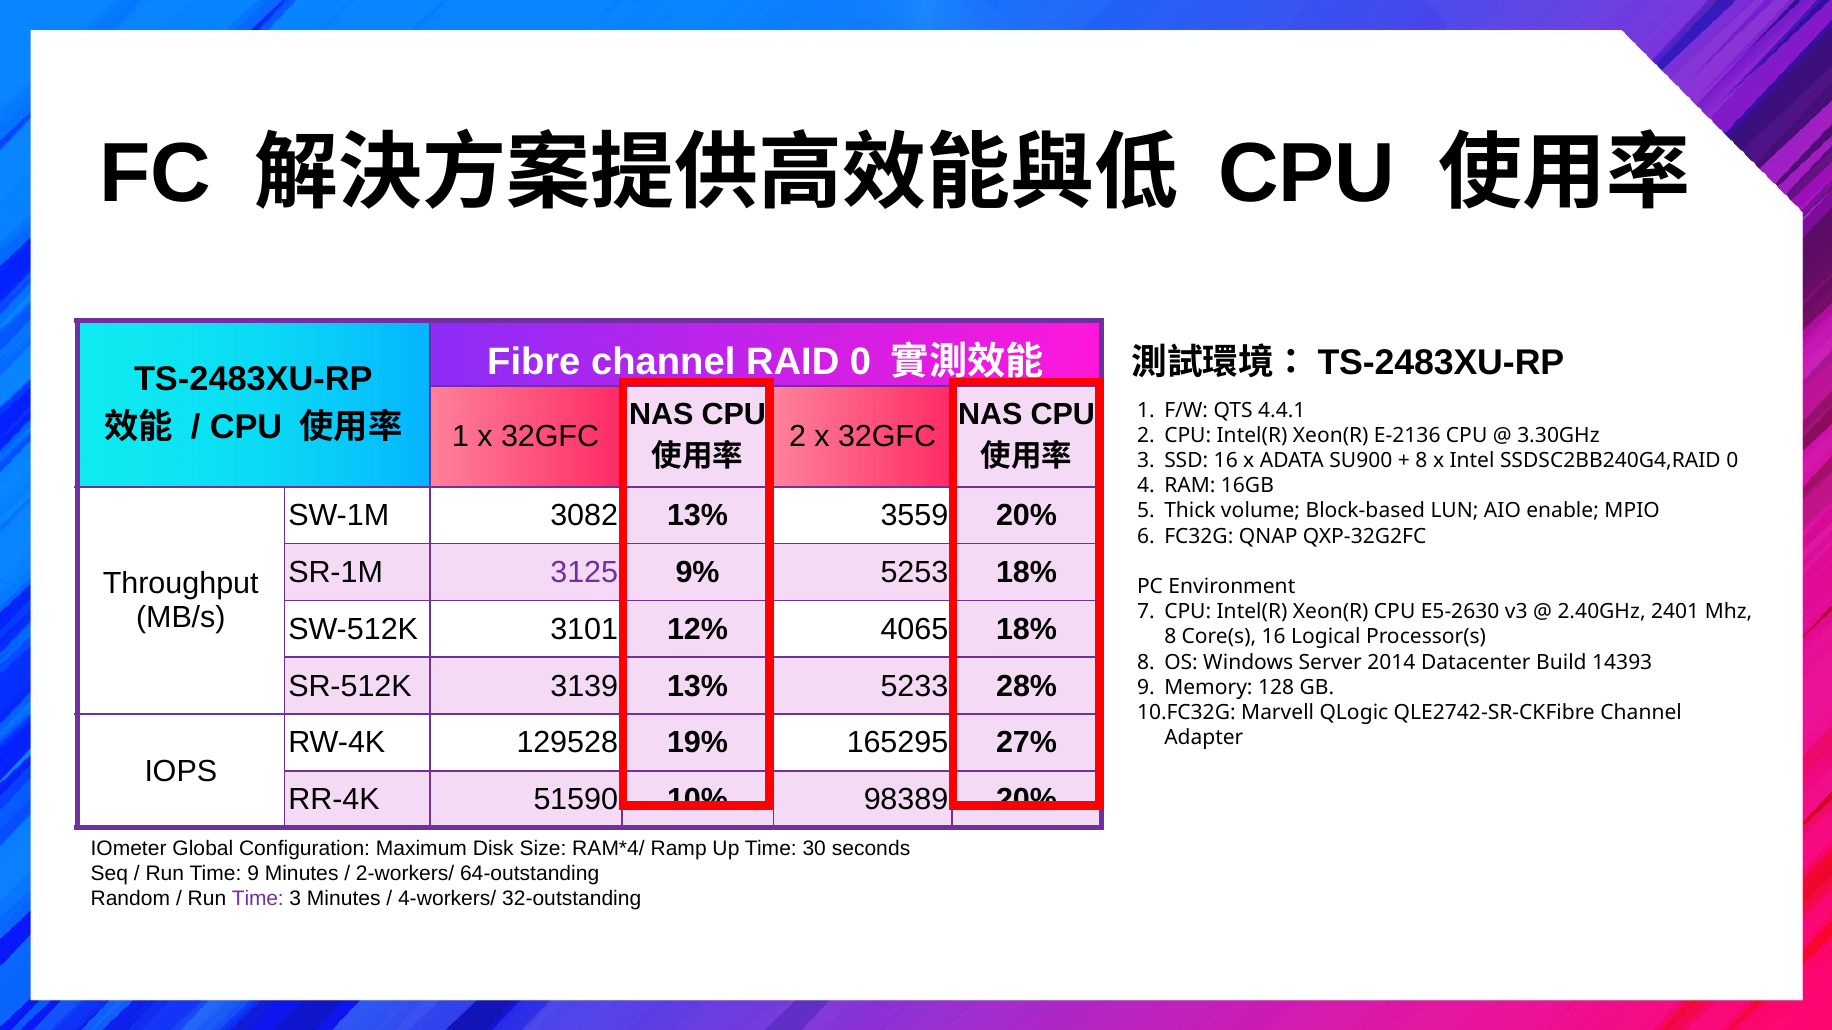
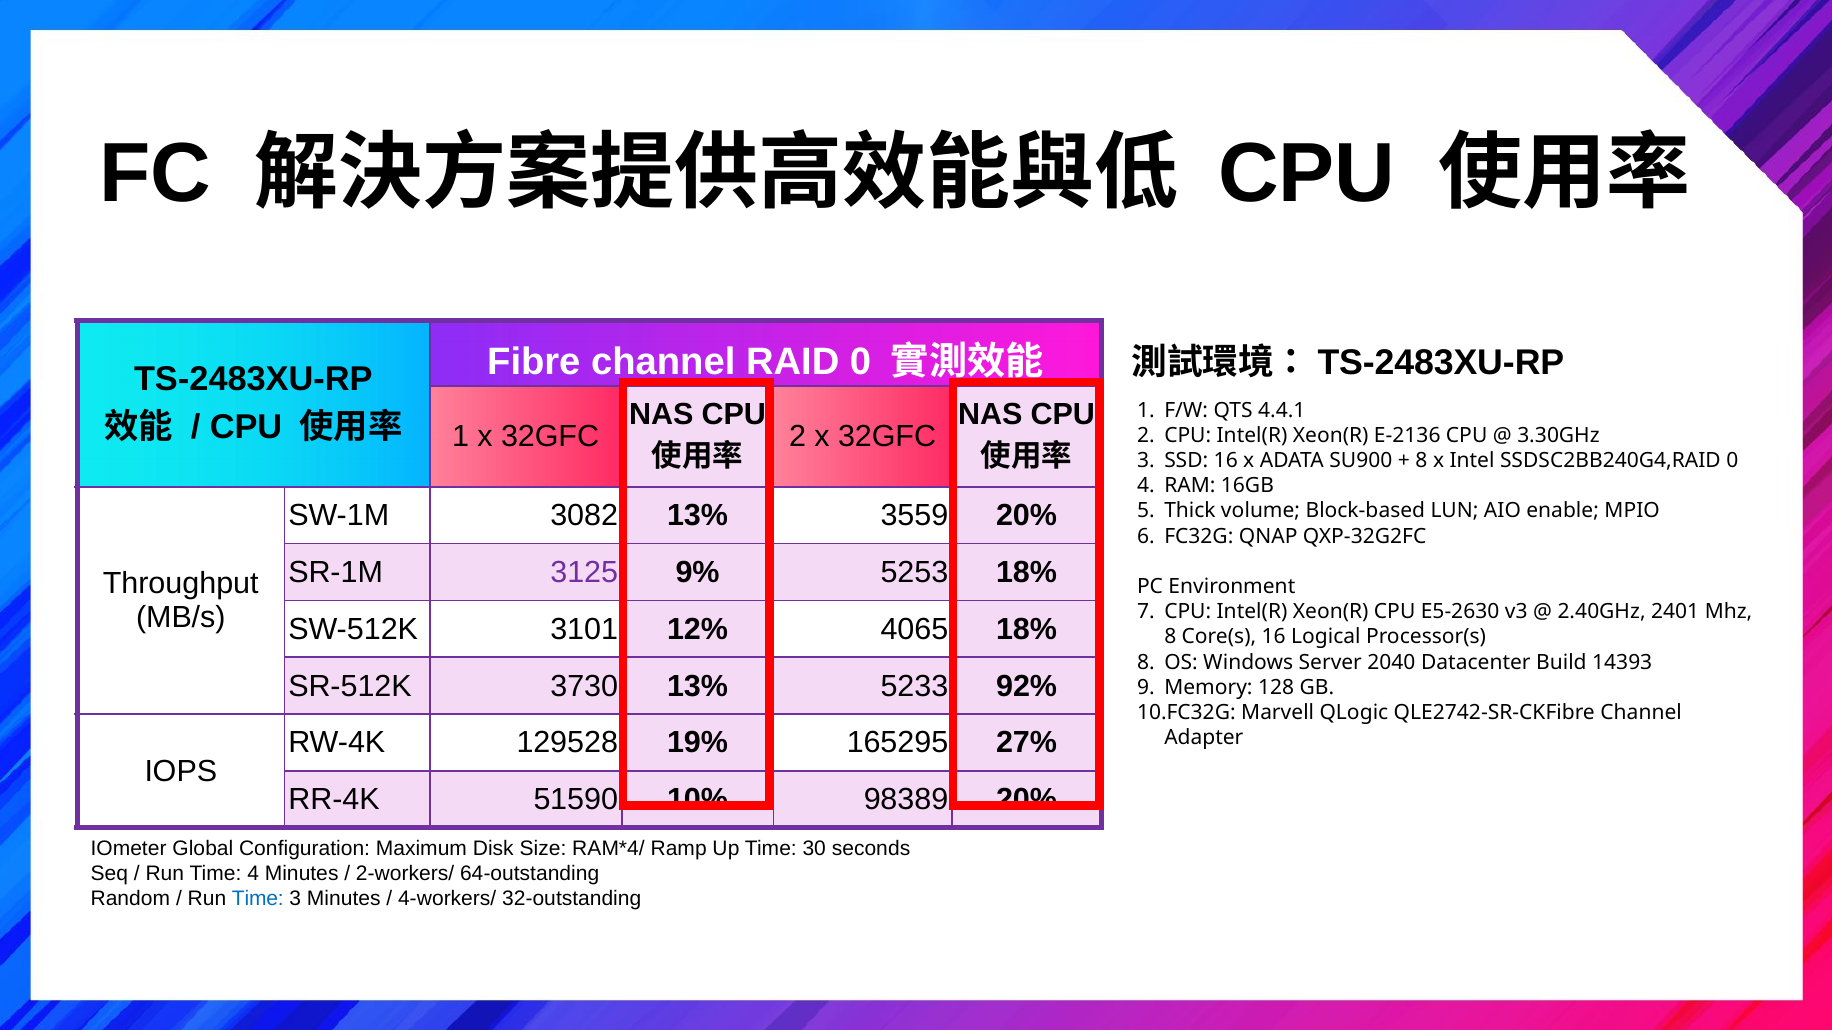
2014: 2014 -> 2040 (1391, 662)
3139: 3139 -> 3730 (584, 686)
28%: 28% -> 92% (1027, 686)
Time 9: 9 -> 4 (253, 874)
Time colour: purple -> blue (258, 899)
